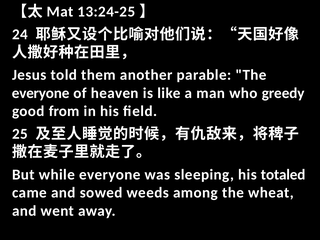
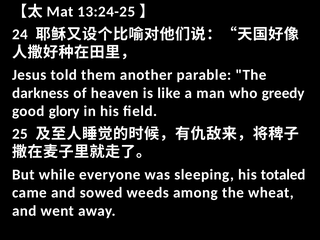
everyone: everyone -> darkness (40, 93)
from: from -> glory (64, 111)
